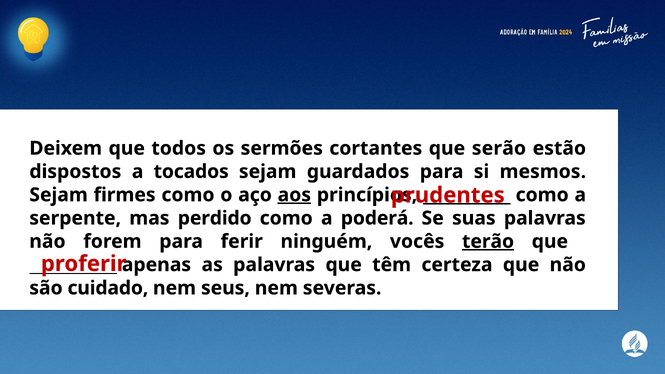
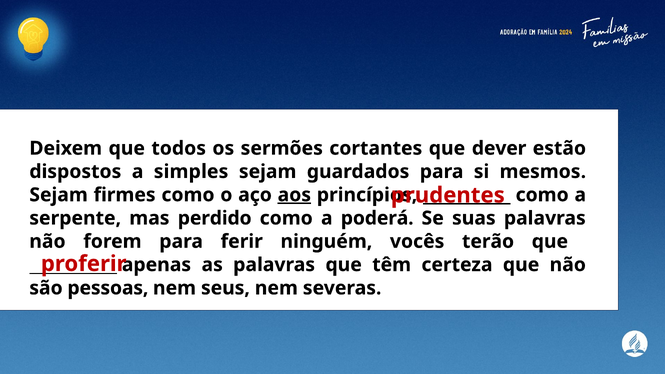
serão: serão -> dever (499, 148)
tocados: tocados -> simples (191, 172)
terão underline: present -> none (488, 241)
cuidado: cuidado -> pessoas (108, 288)
